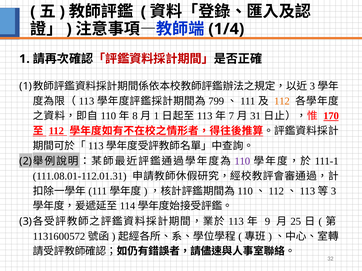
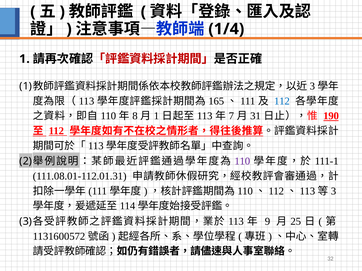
799: 799 -> 165 (216, 101)
112 colour: orange -> blue (282, 101)
170: 170 -> 190 (331, 116)
